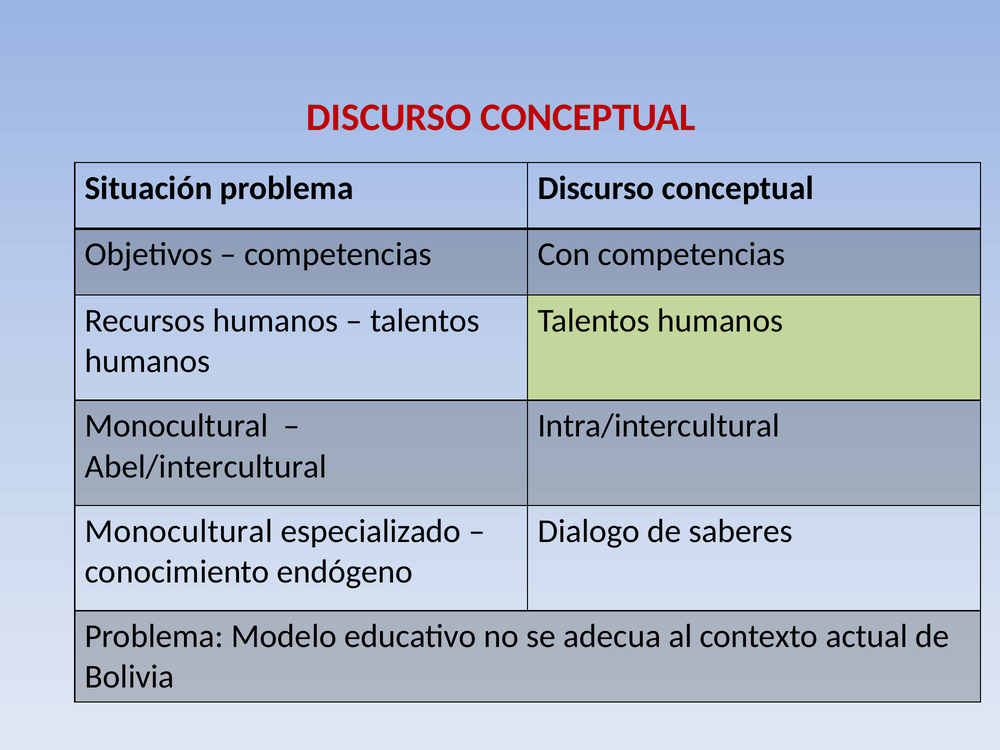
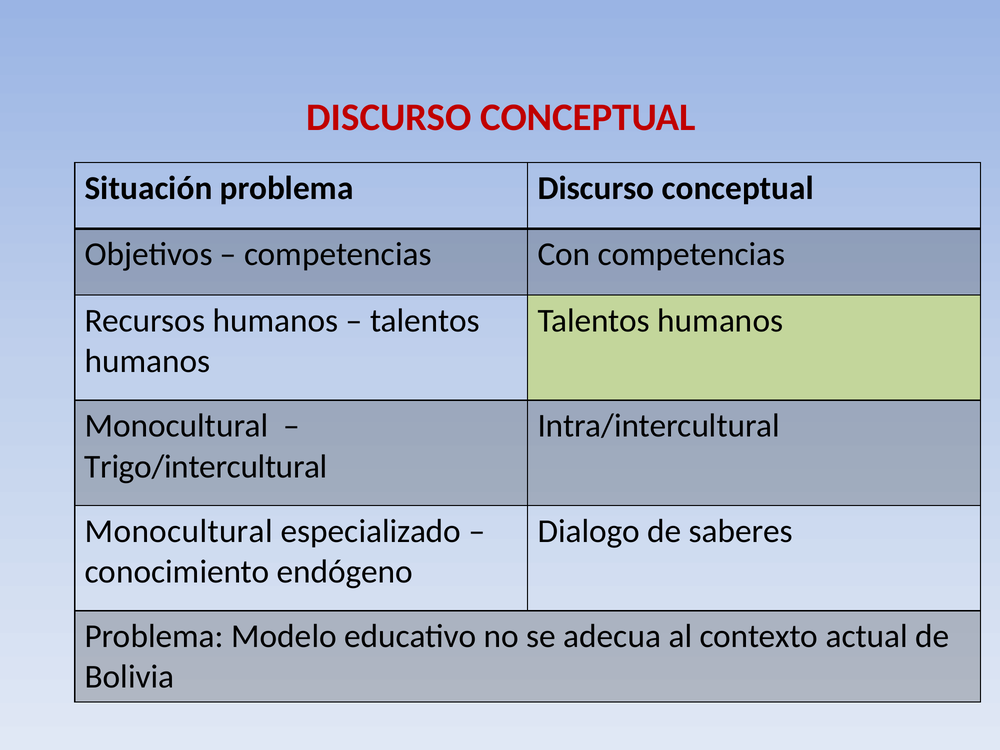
Abel/intercultural: Abel/intercultural -> Trigo/intercultural (206, 467)
